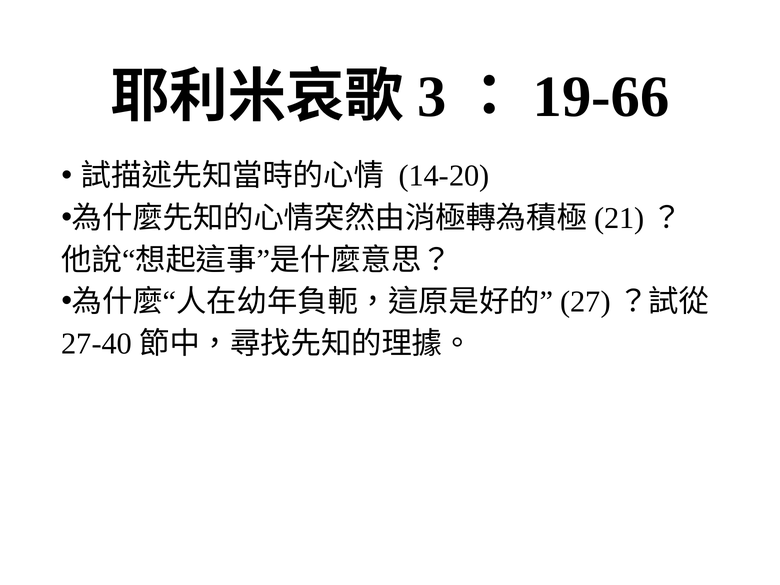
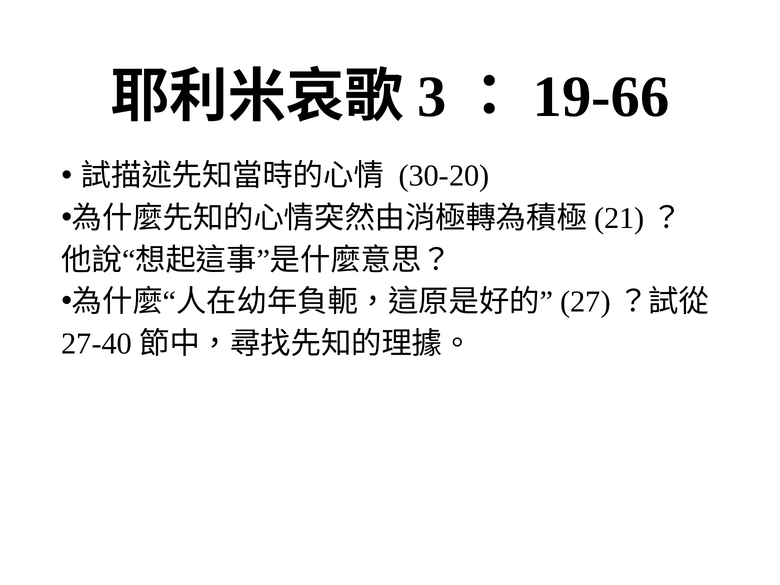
14-20: 14-20 -> 30-20 (444, 176)
